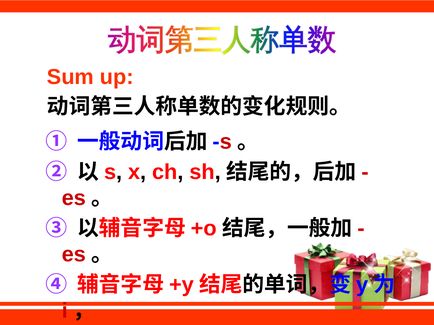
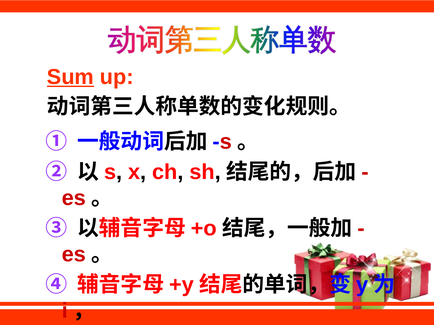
Sum underline: none -> present (70, 77)
